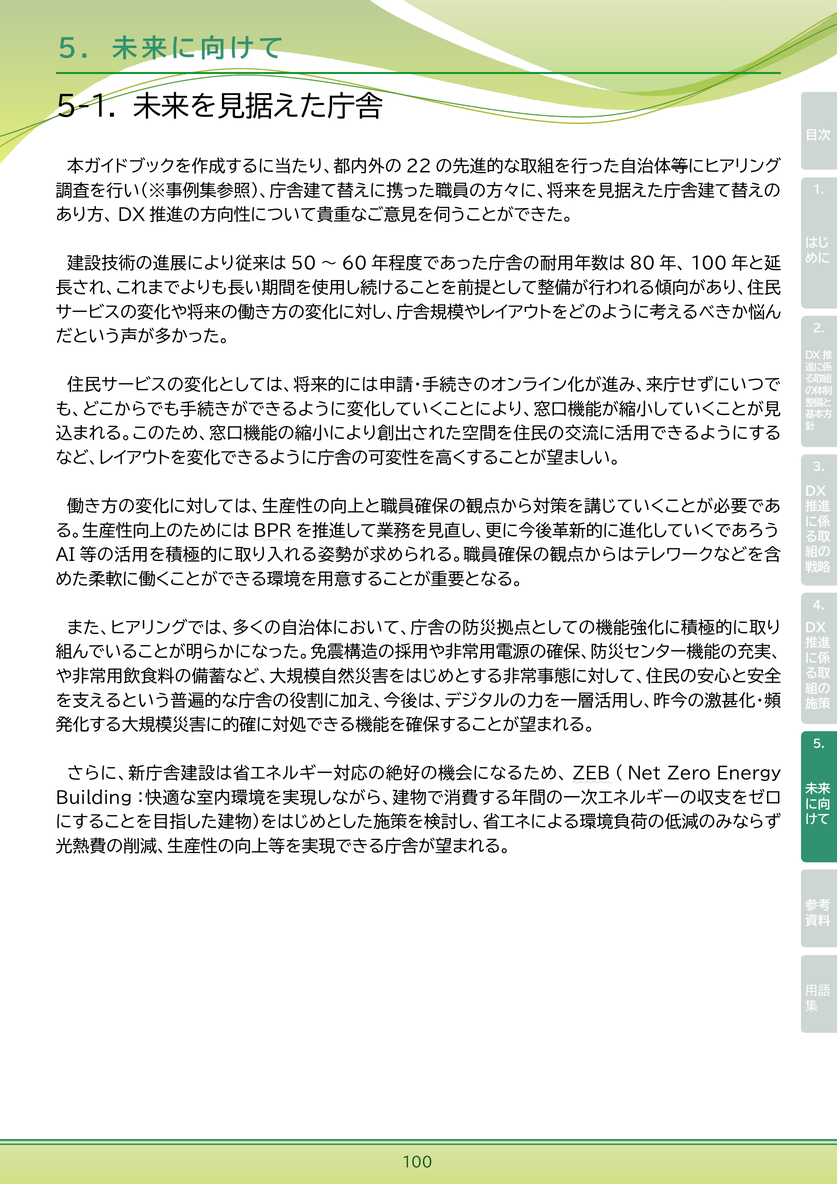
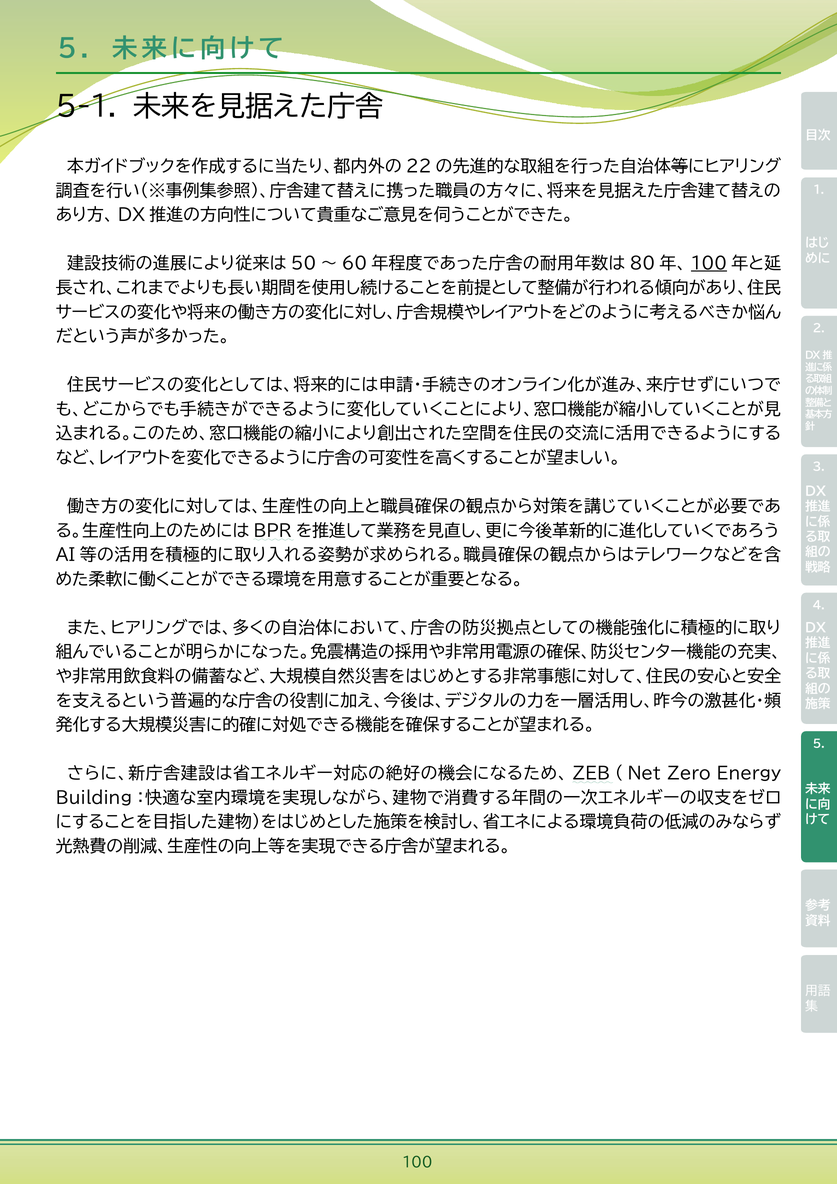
100 underline: none -> present (709, 264)
